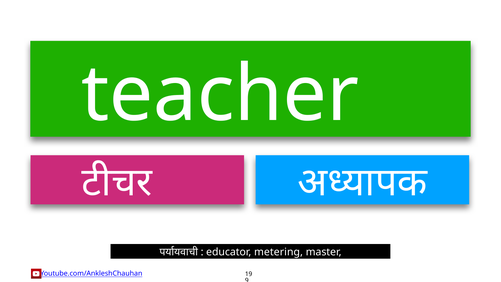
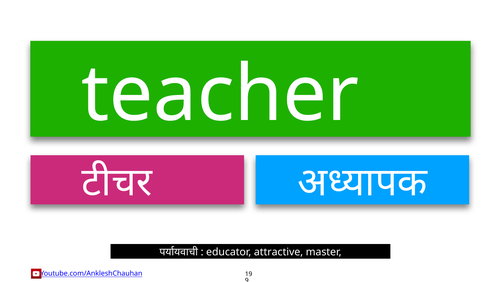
metering: metering -> attractive (279, 252)
